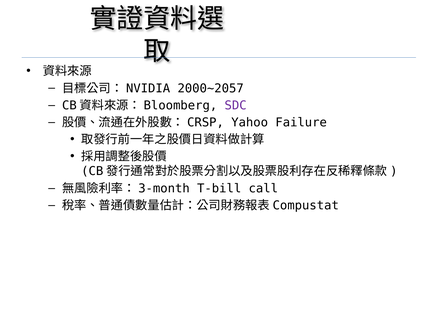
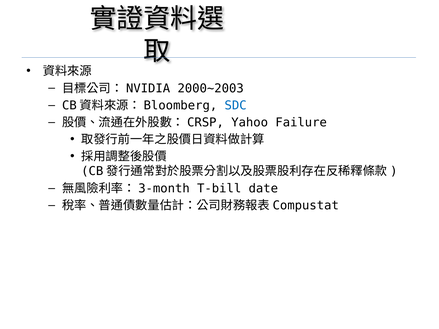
2000~2057: 2000~2057 -> 2000~2003 (211, 88)
SDC colour: purple -> blue (236, 105)
call: call -> date (263, 189)
